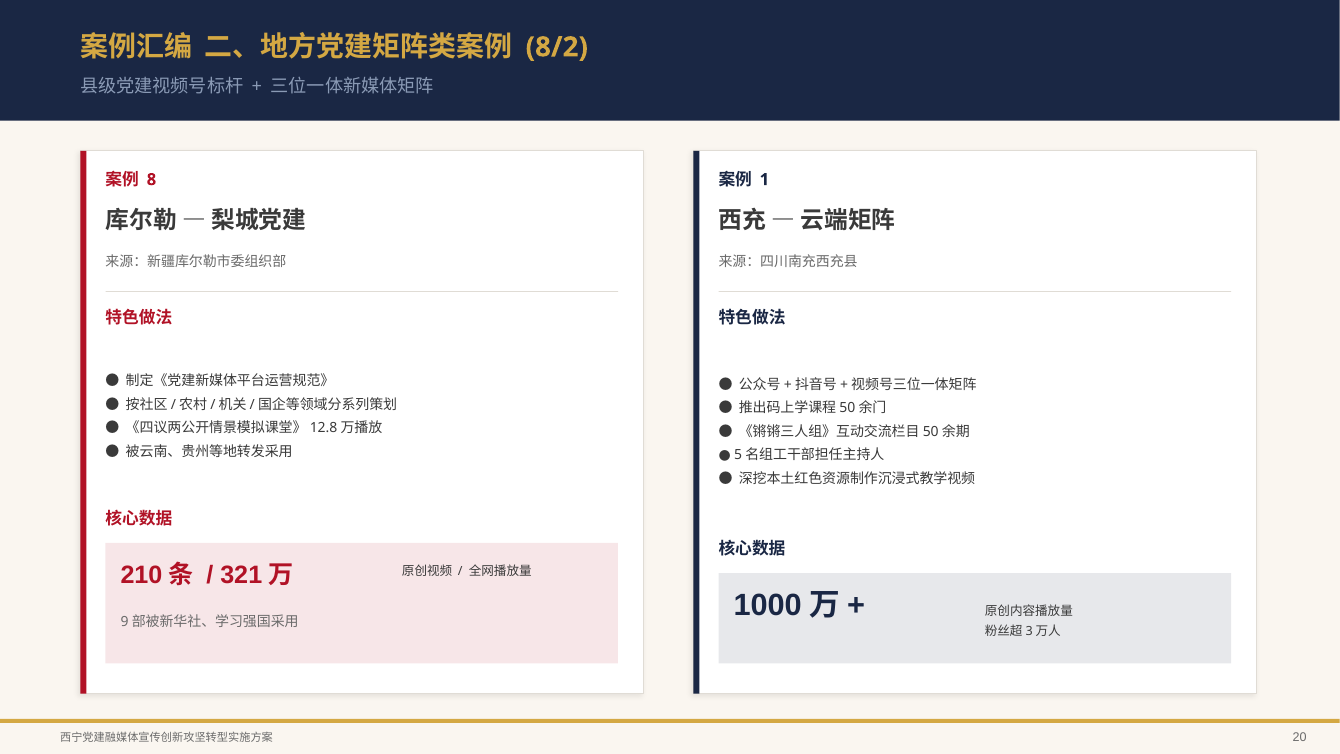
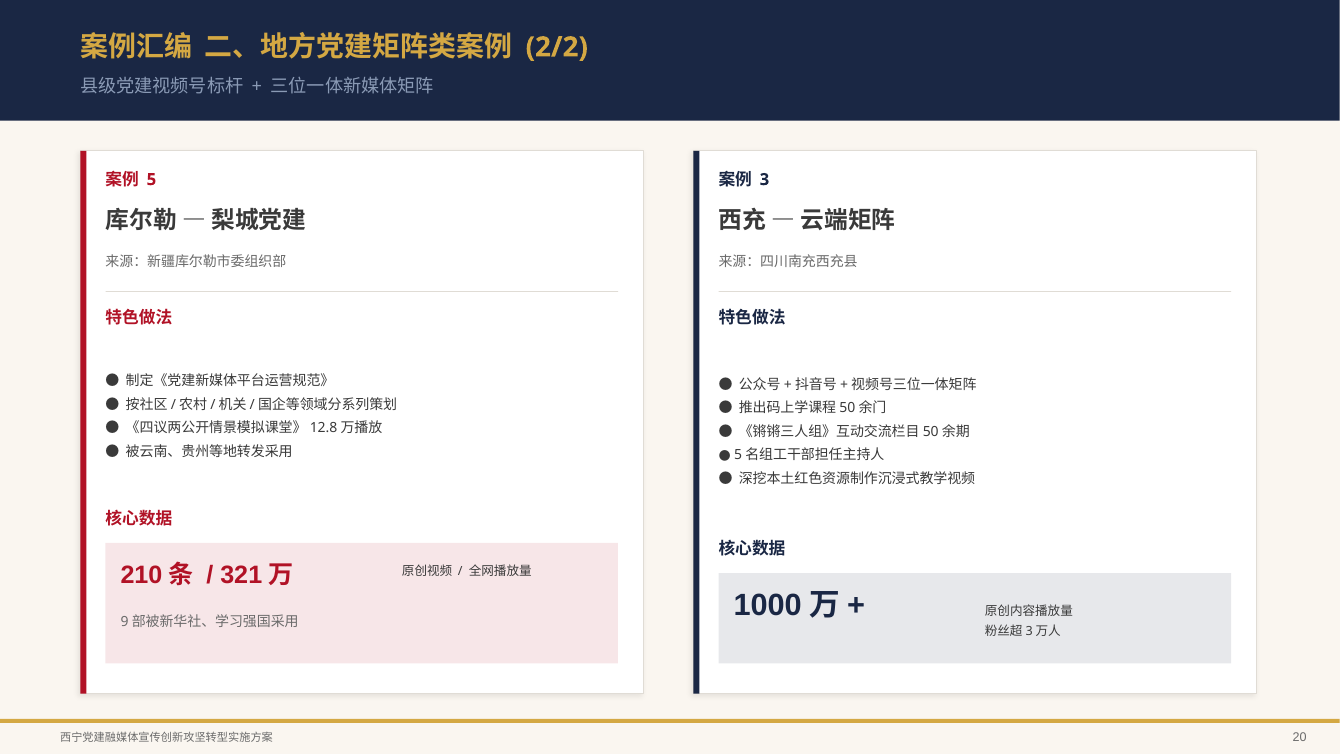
8/2: 8/2 -> 2/2 (557, 47)
8: 8 -> 5 (151, 180)
1: 1 -> 3 (765, 180)
